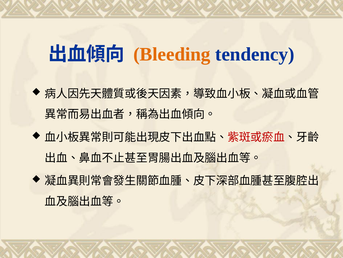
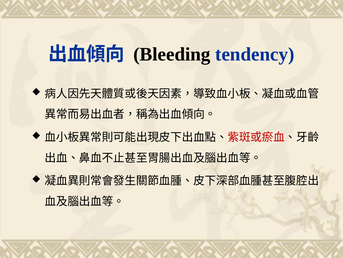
Bleeding colour: orange -> black (172, 54)
